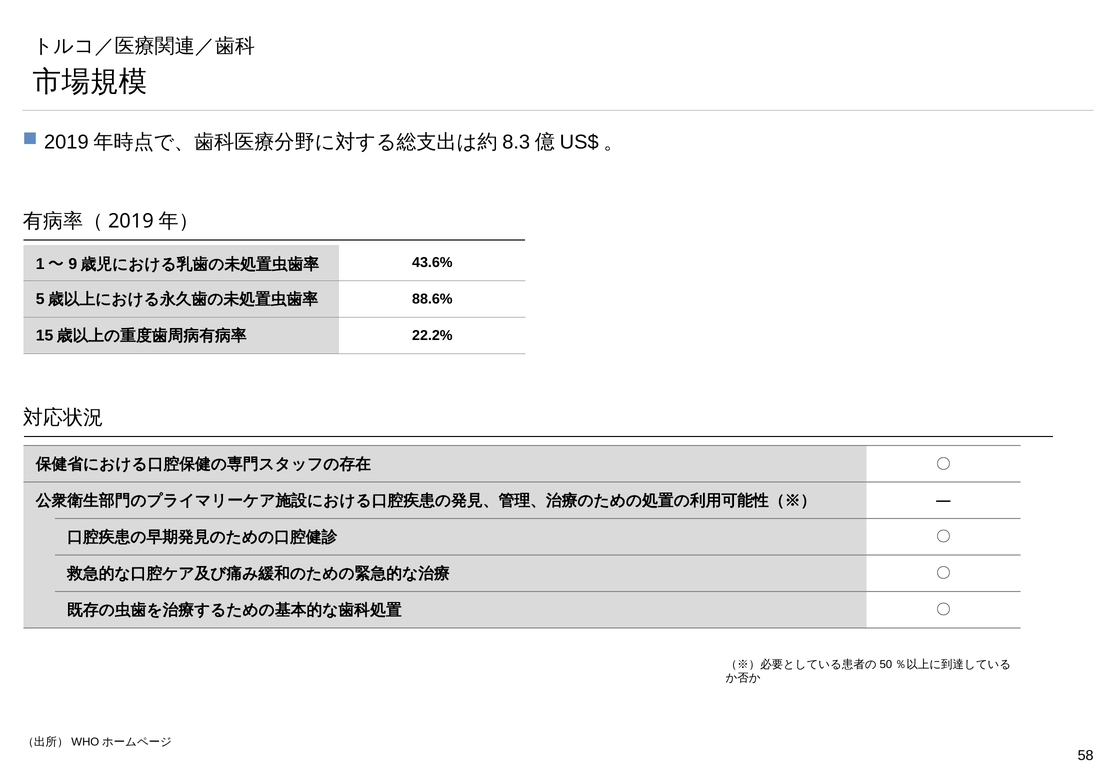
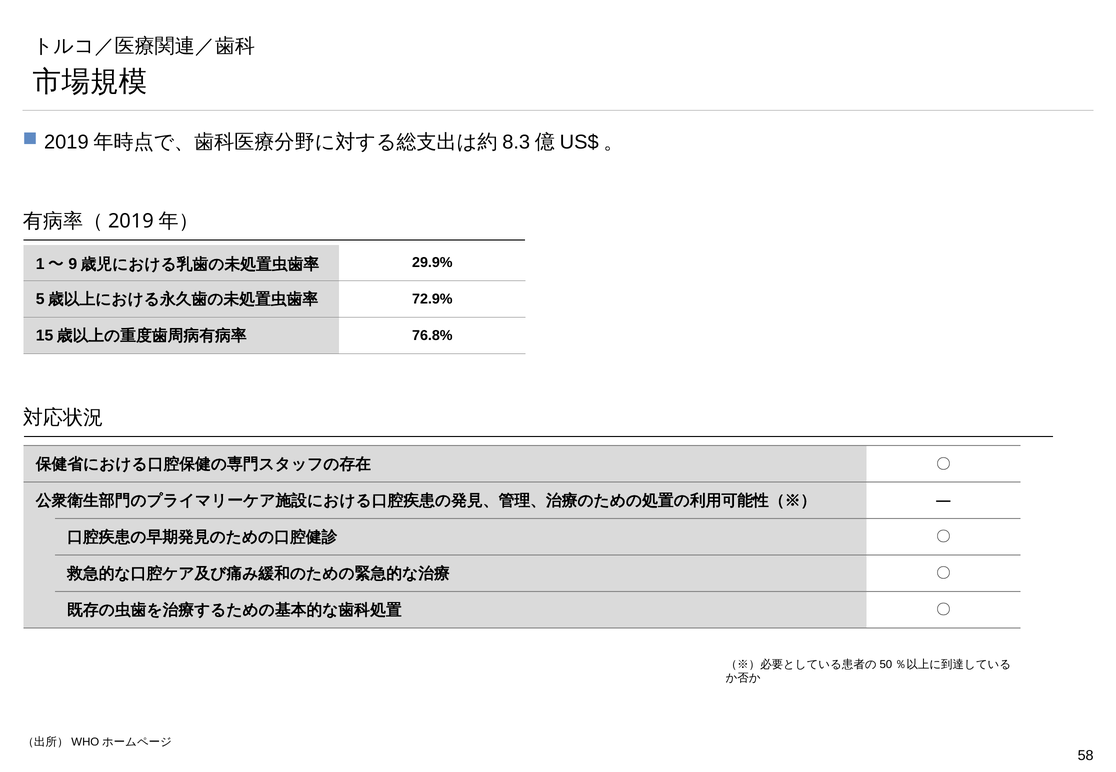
43.6%: 43.6% -> 29.9% (432, 263)
88.6%: 88.6% -> 72.9% (432, 299)
22.2%: 22.2% -> 76.8% (432, 336)
